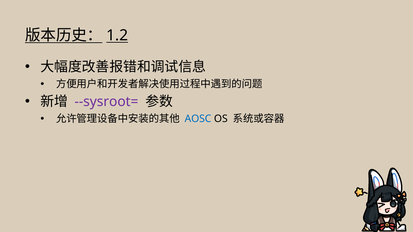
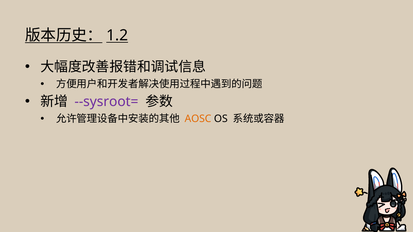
AOSC colour: blue -> orange (198, 119)
